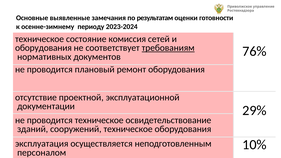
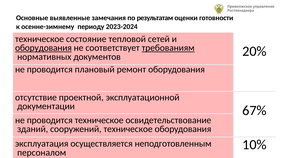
комиссия: комиссия -> тепловой (127, 39)
оборудования underline: none -> present (43, 48)
76%: 76% -> 20% (254, 51)
29%: 29% -> 67% (254, 110)
